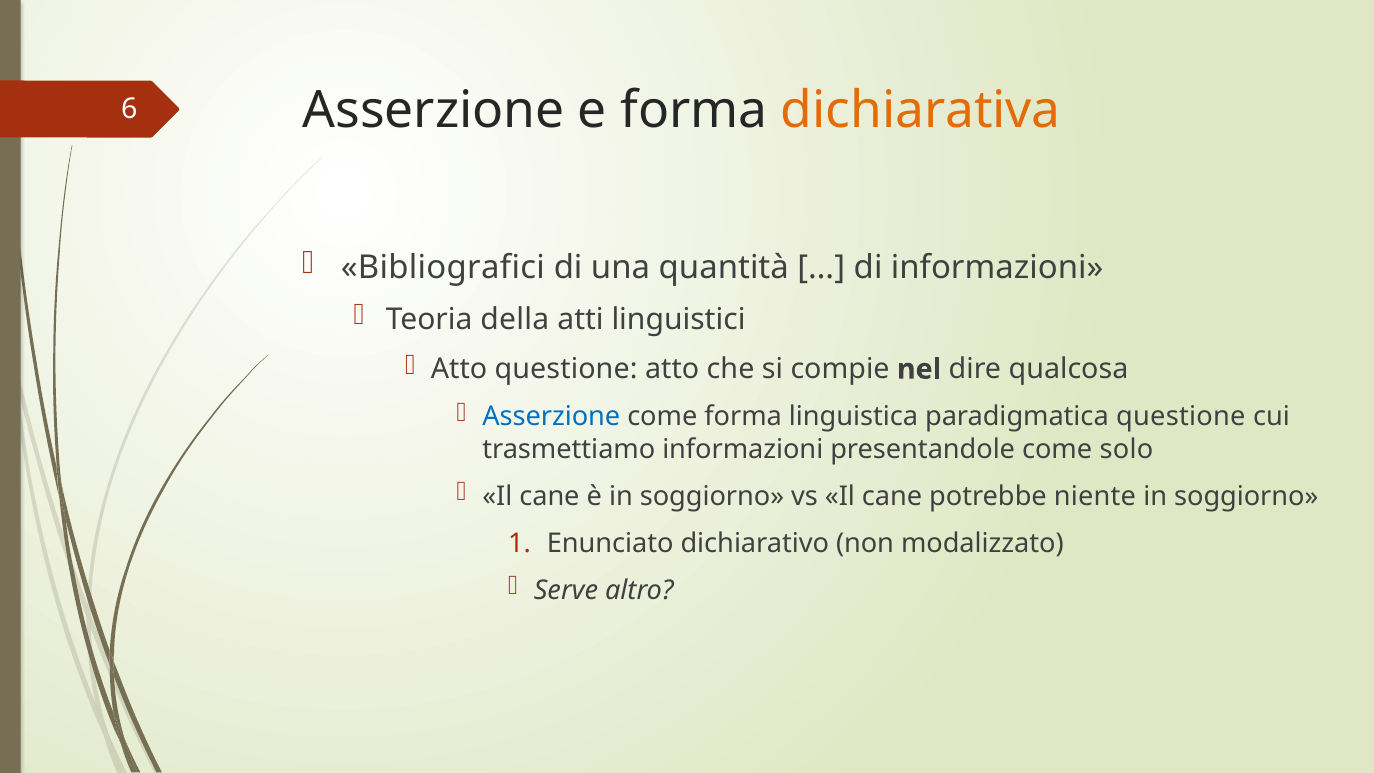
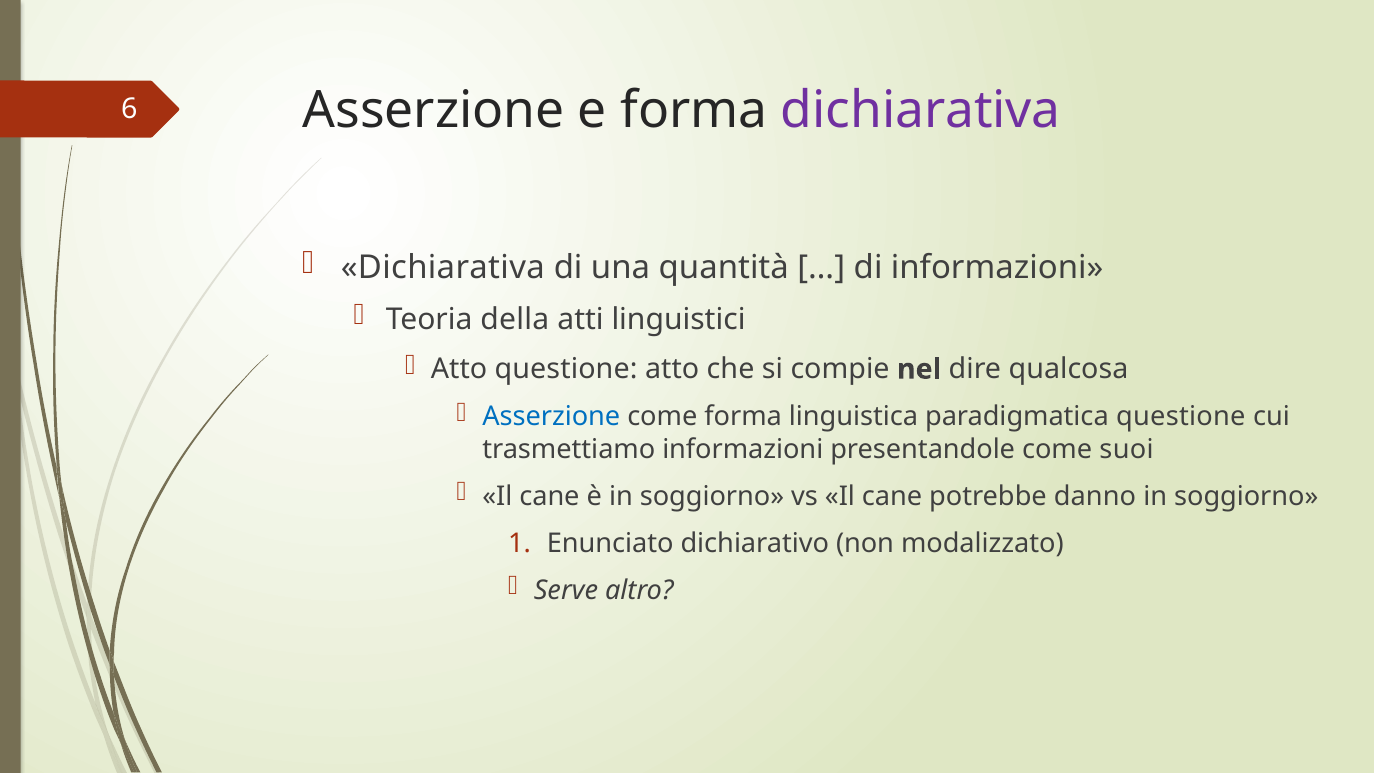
dichiarativa colour: orange -> purple (921, 110)
Bibliografici: Bibliografici -> Dichiarativa (443, 268)
solo: solo -> suoi (1127, 449)
niente: niente -> danno (1095, 496)
